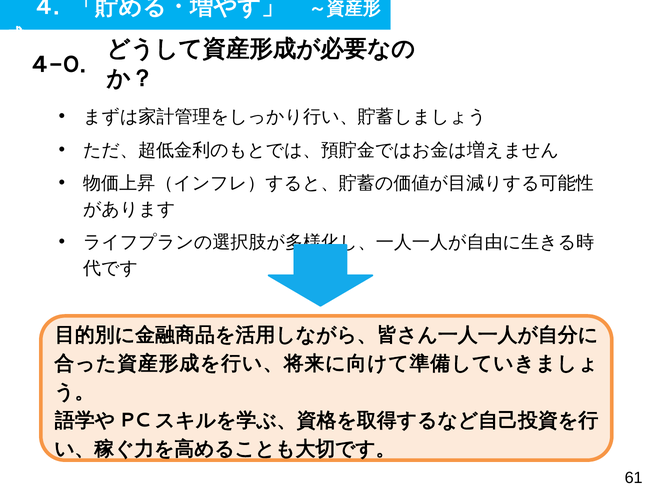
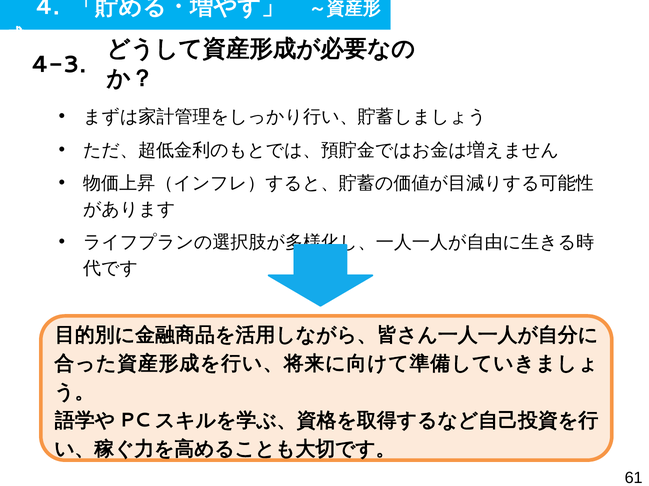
4-0: 4-0 -> 4-3 (59, 65)
